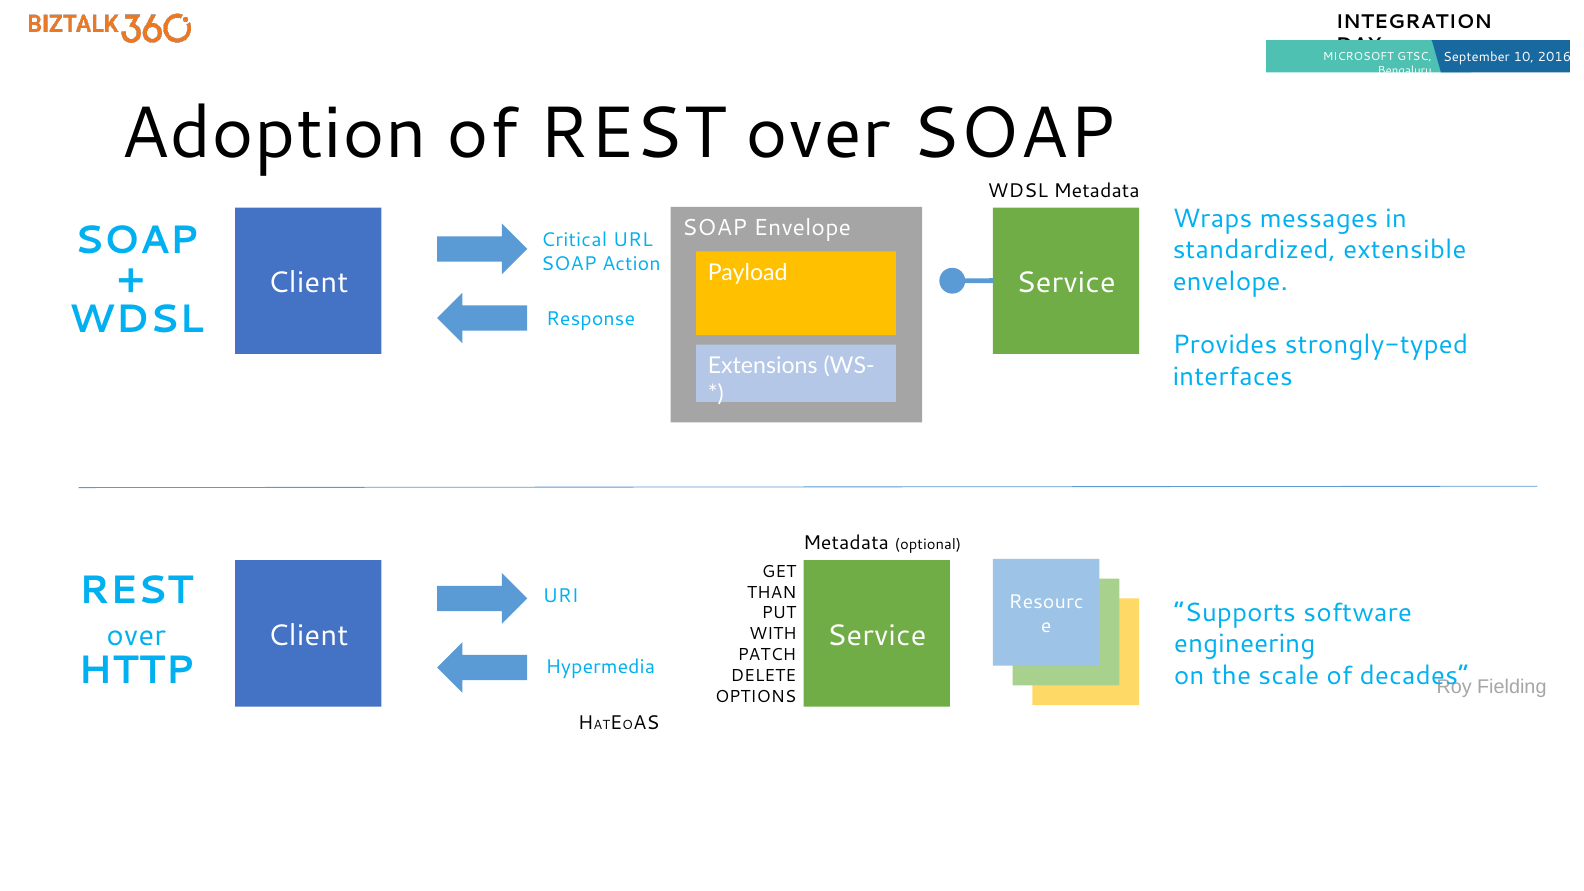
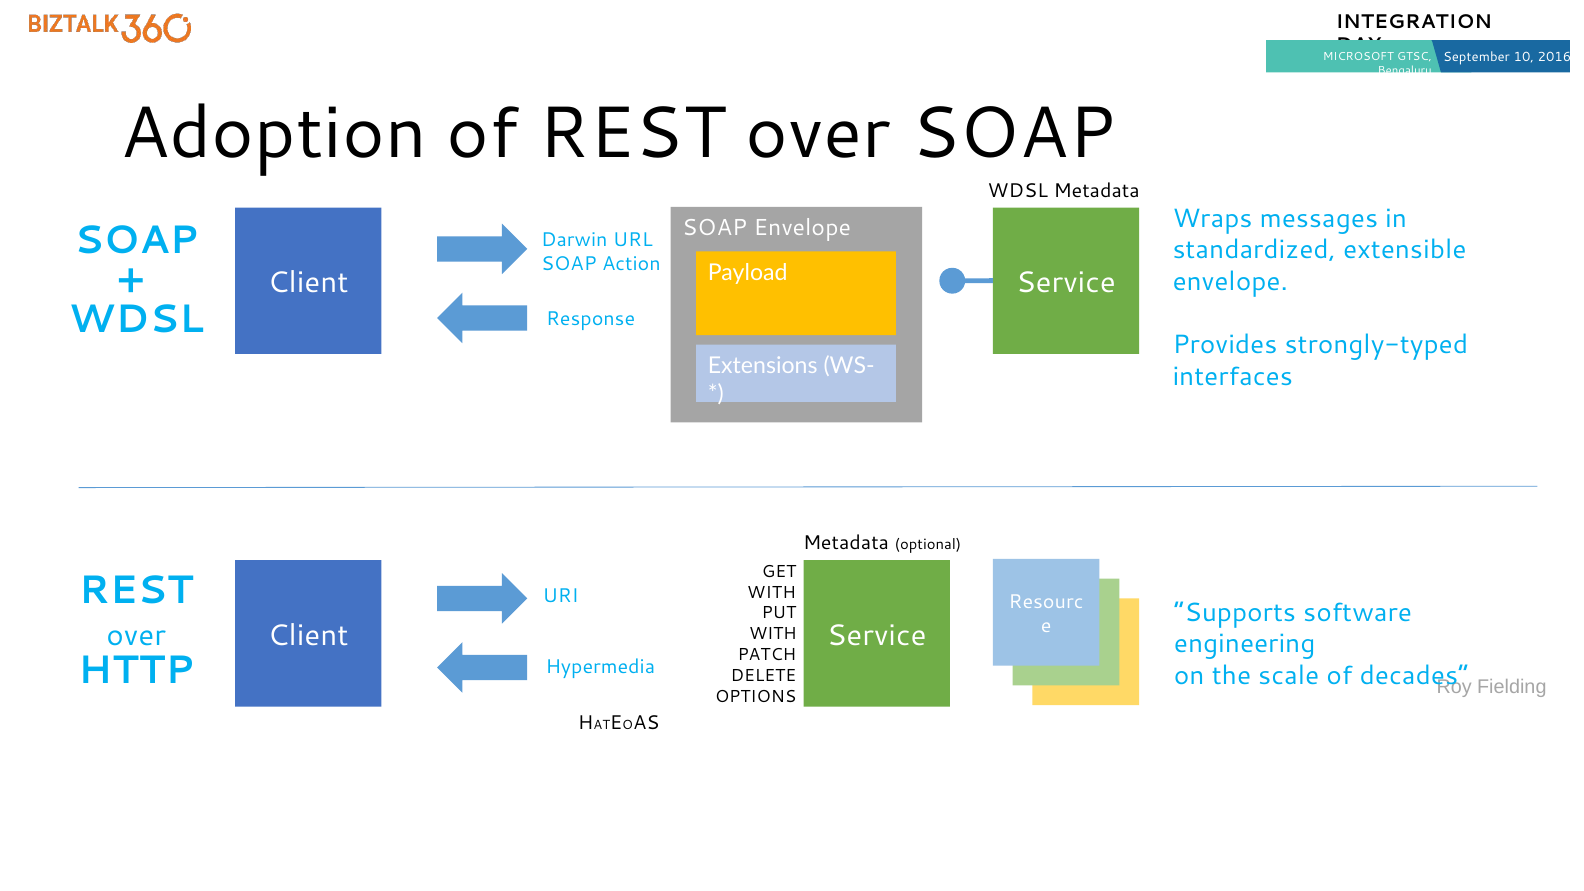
Critical: Critical -> Darwin (574, 240)
THAN: THAN -> WITH (772, 592)
